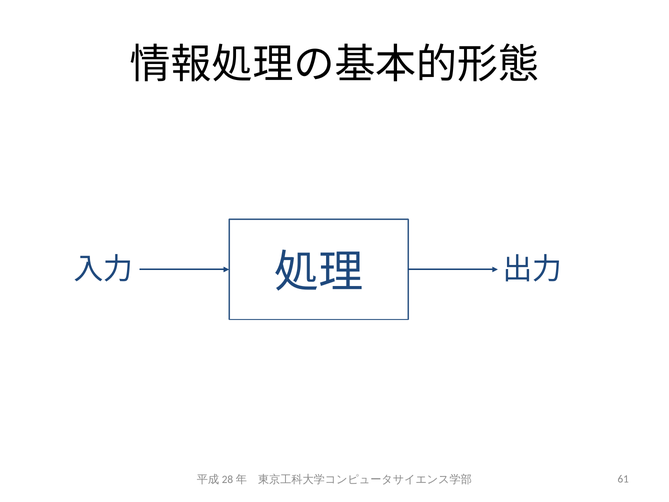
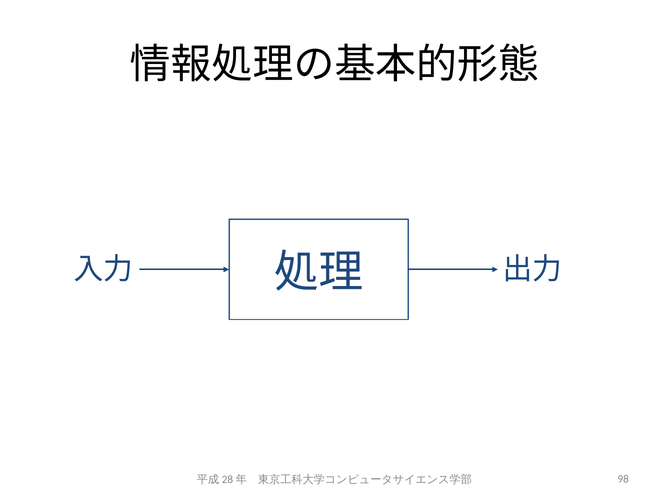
61: 61 -> 98 (623, 479)
